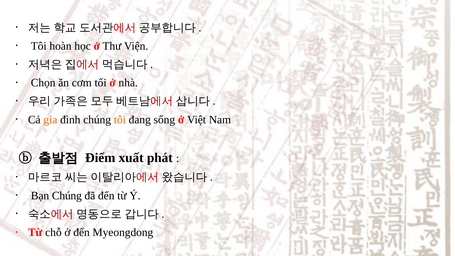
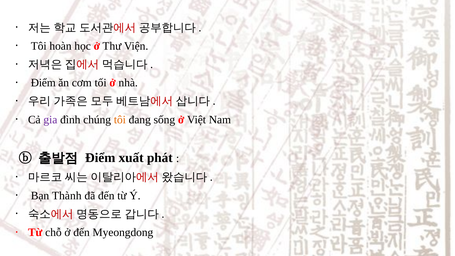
Chọn: Chọn -> Điểm (43, 83)
gia colour: orange -> purple (50, 120)
Bạn Chúng: Chúng -> Thành (67, 196)
